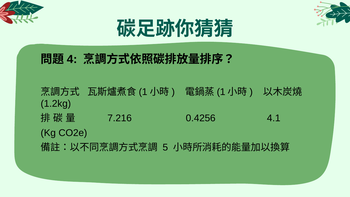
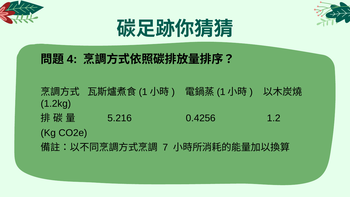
7.216: 7.216 -> 5.216 (120, 118)
4.1: 4.1 -> 1.2 (274, 118)
5: 5 -> 7 (165, 147)
